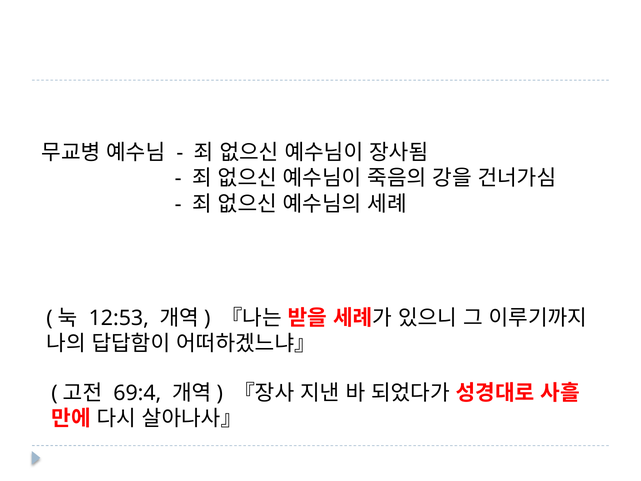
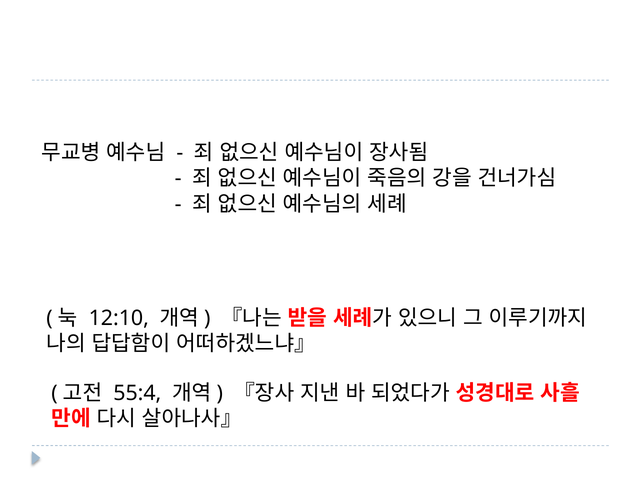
12:53: 12:53 -> 12:10 (119, 318)
69:4: 69:4 -> 55:4 (137, 393)
